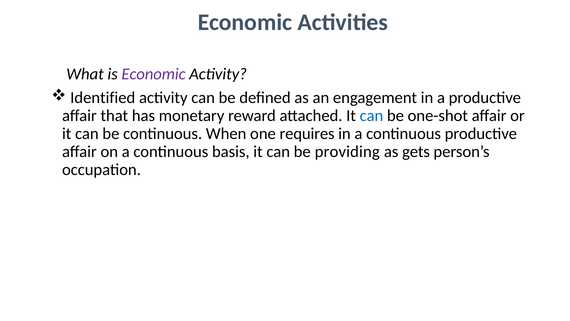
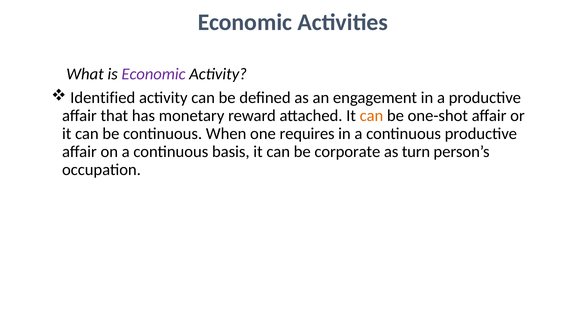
can colour: blue -> orange (371, 116)
providing: providing -> corporate (347, 151)
gets: gets -> turn (416, 151)
